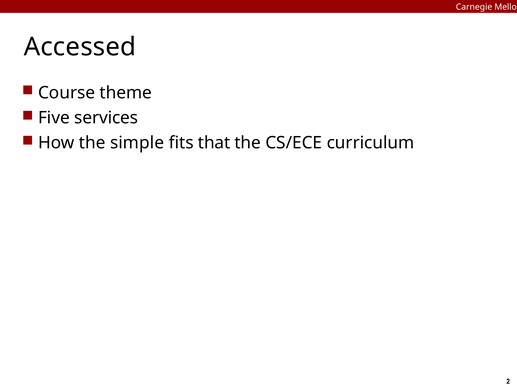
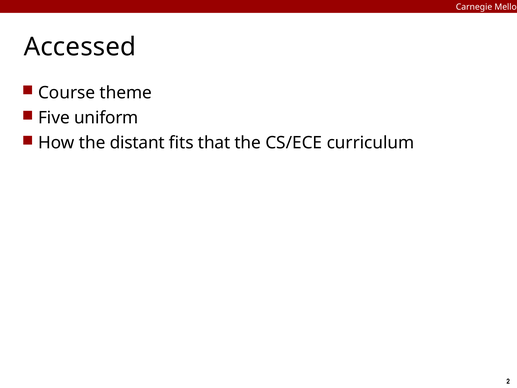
services: services -> uniform (106, 118)
simple: simple -> distant (137, 143)
